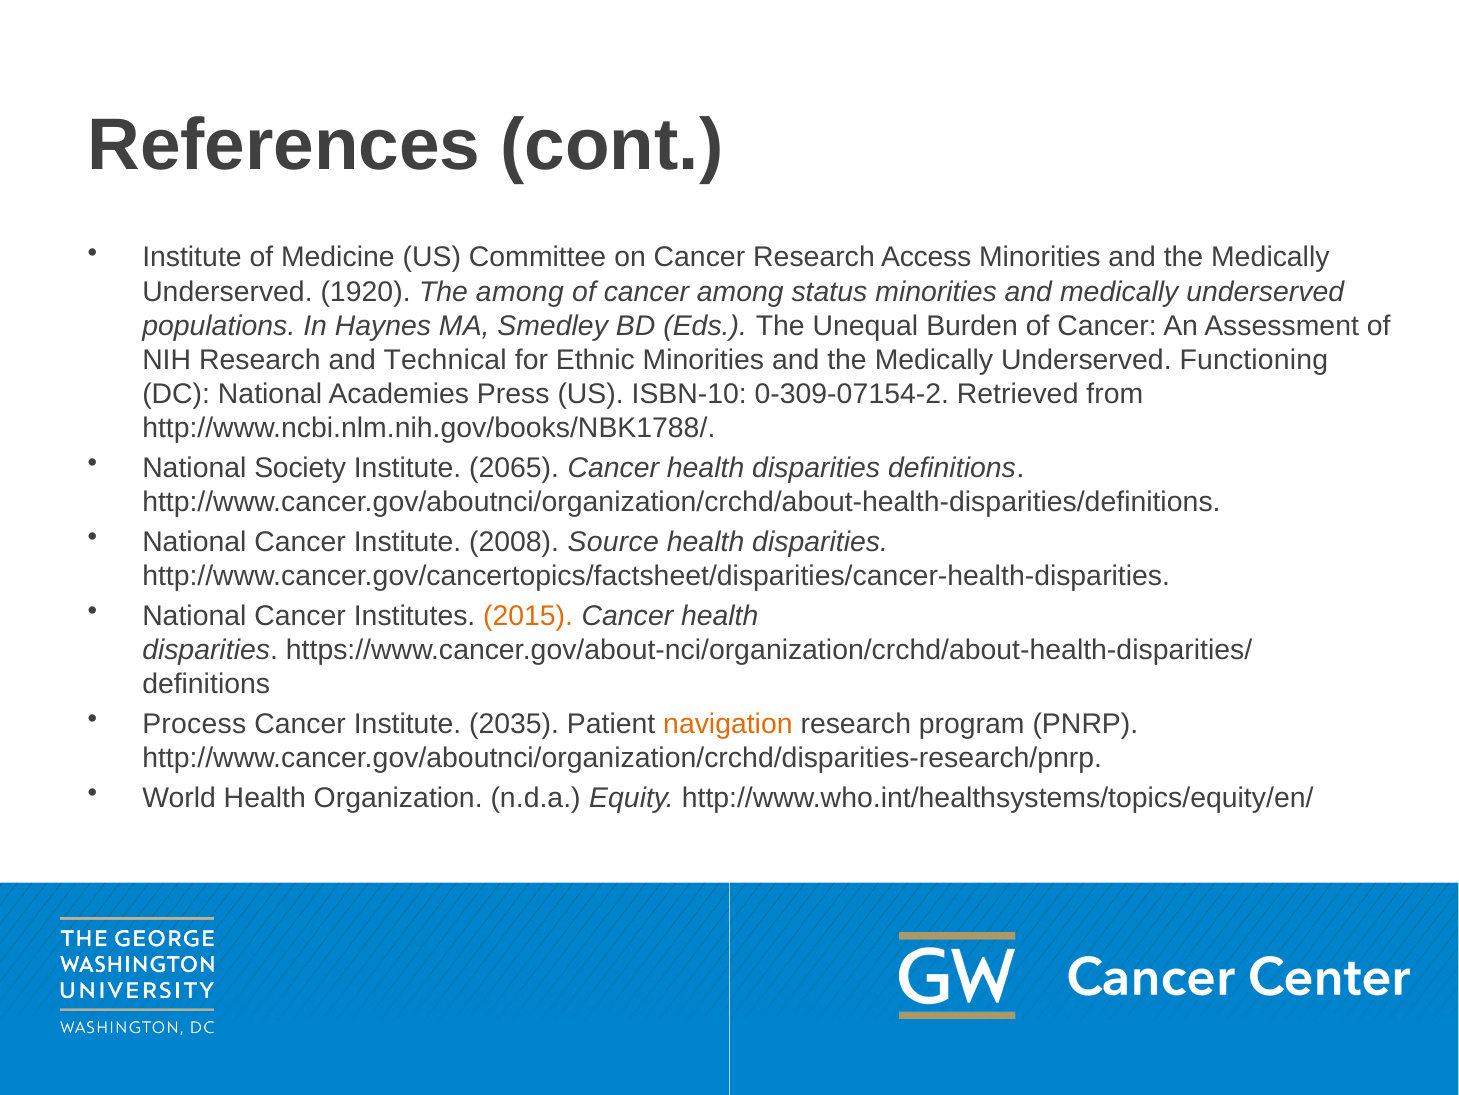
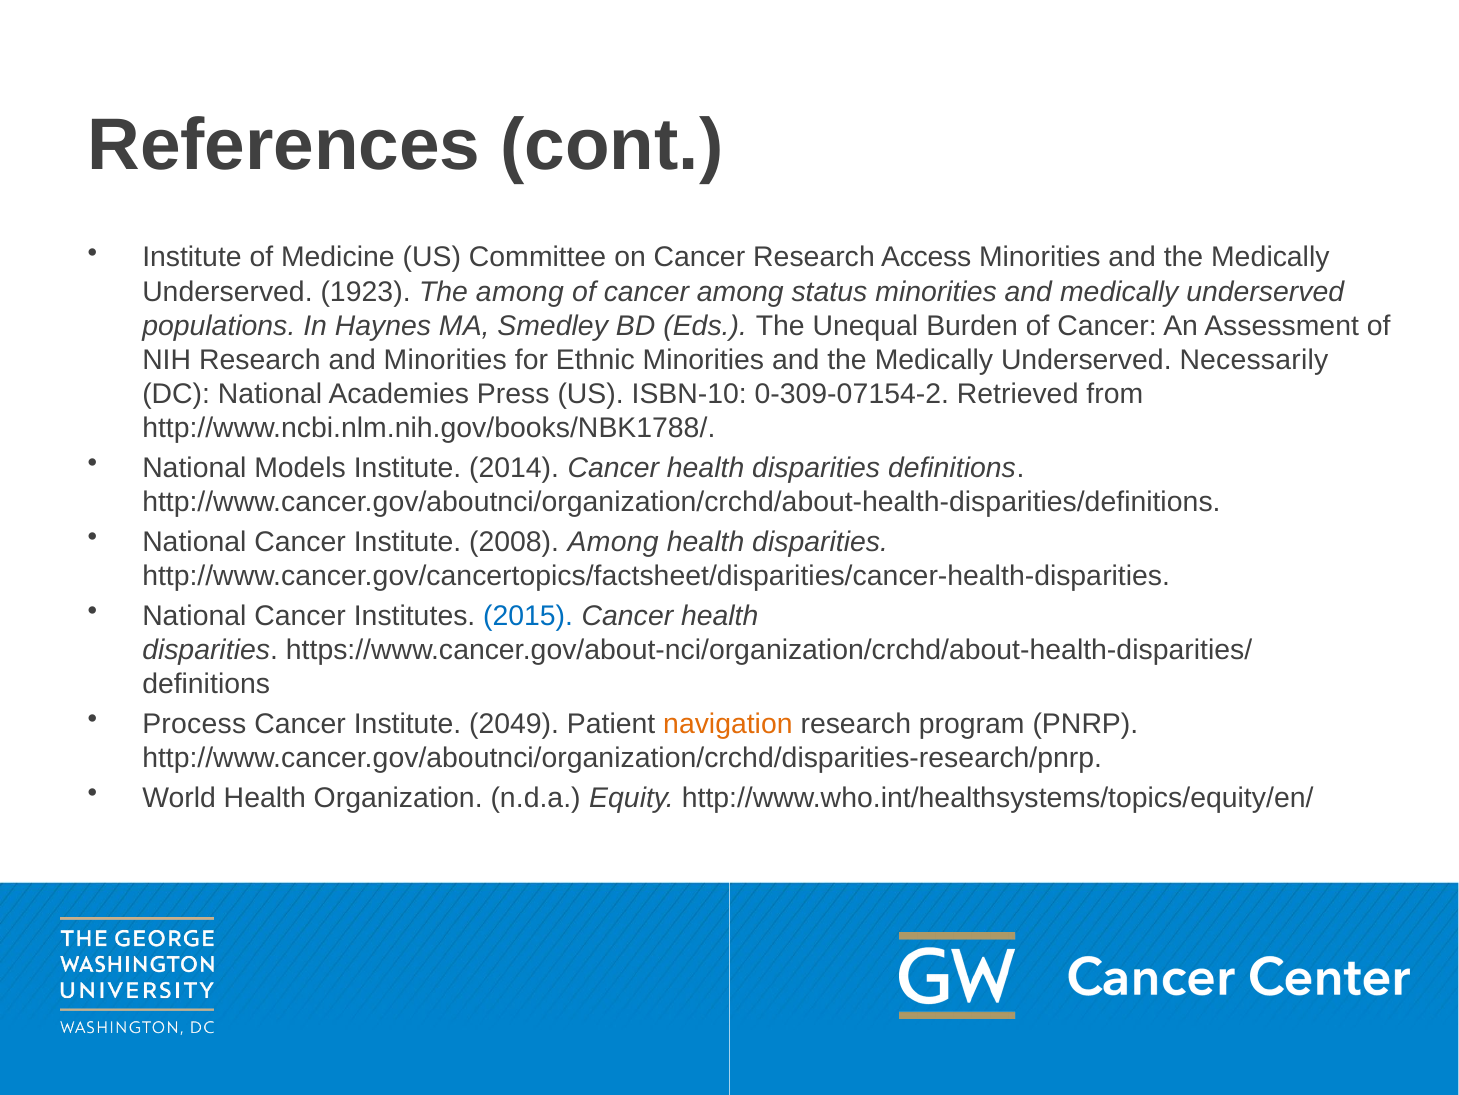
1920: 1920 -> 1923 (366, 292)
and Technical: Technical -> Minorities (445, 360)
Functioning: Functioning -> Necessarily (1254, 360)
Society: Society -> Models (300, 468)
2065: 2065 -> 2014 (514, 468)
2008 Source: Source -> Among (613, 542)
2015 colour: orange -> blue (528, 616)
2035: 2035 -> 2049 (514, 724)
